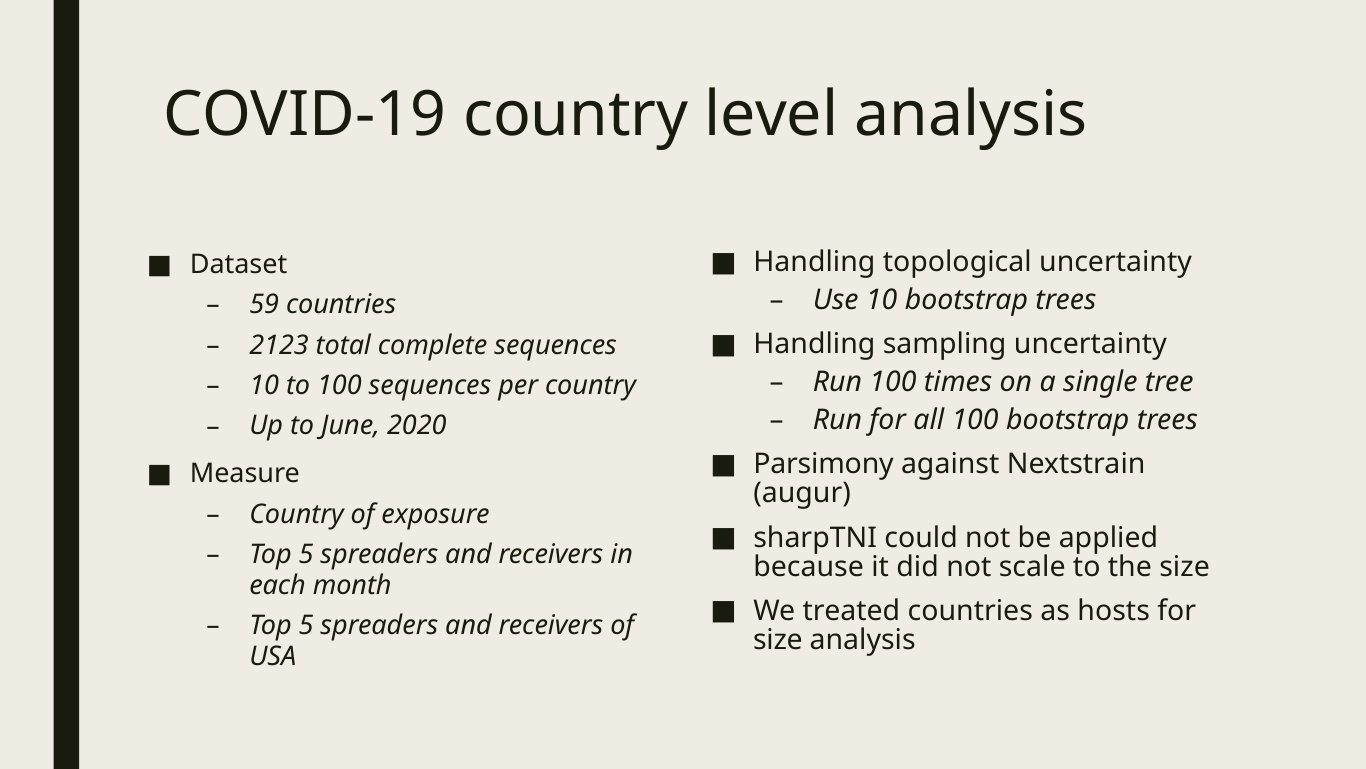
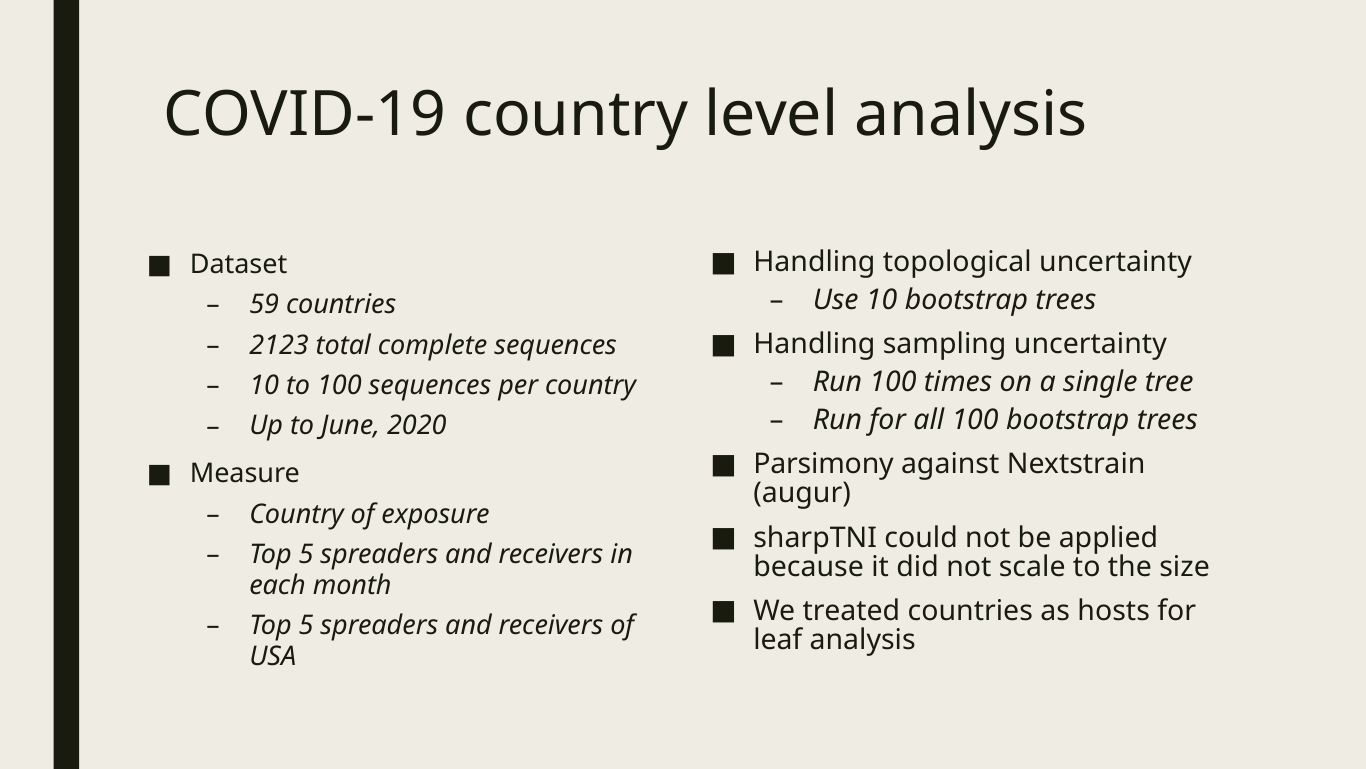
size: size -> leaf (778, 639)
